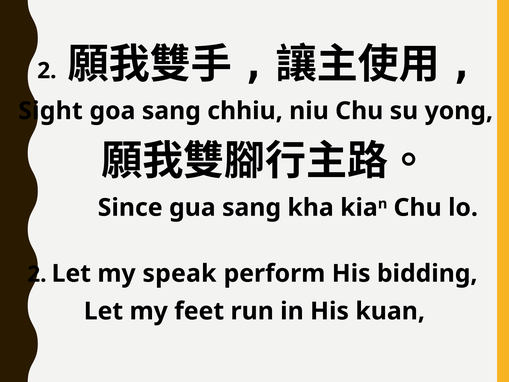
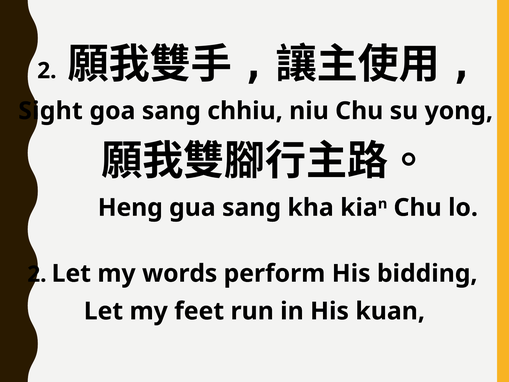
Since: Since -> Heng (130, 208)
speak: speak -> words (180, 273)
